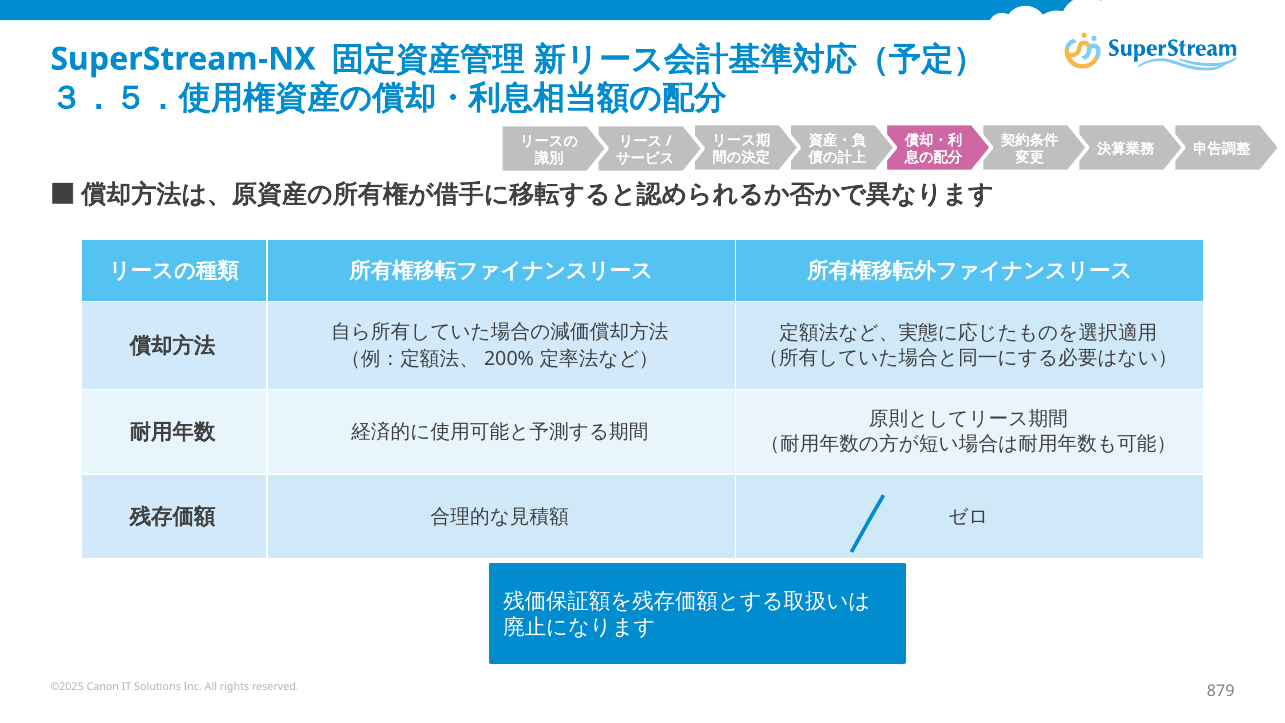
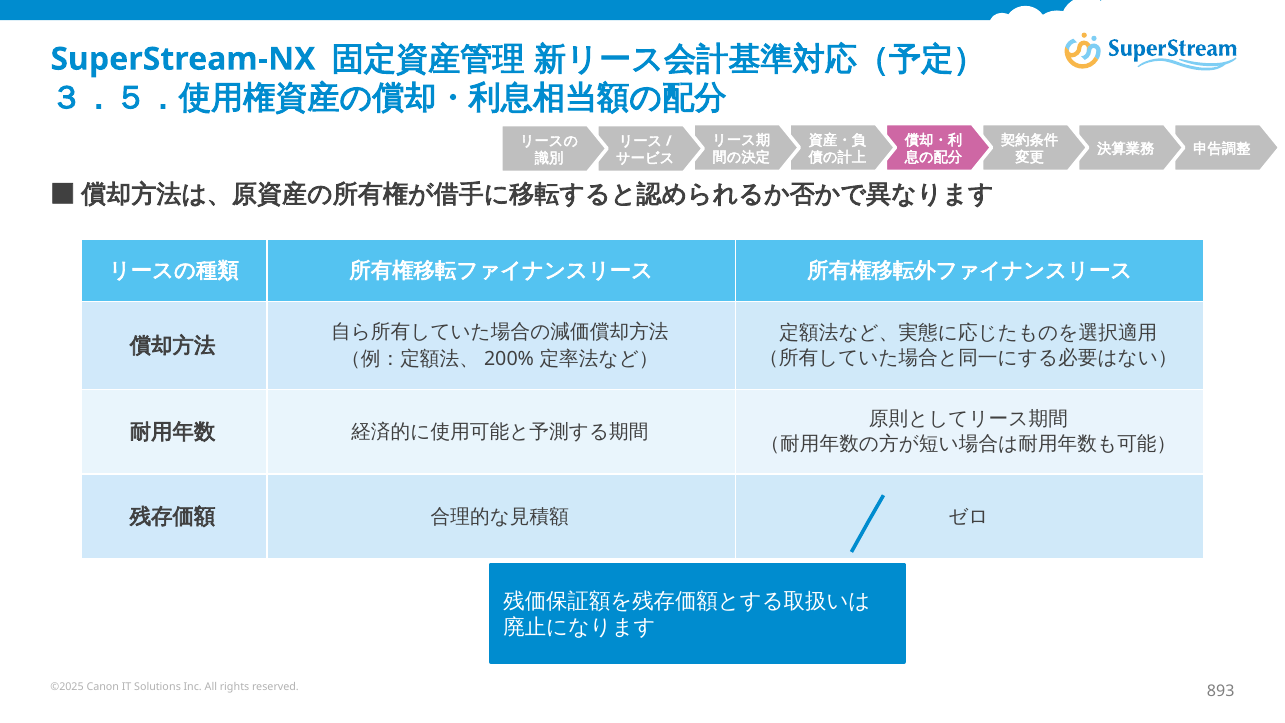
879: 879 -> 893 (1221, 691)
